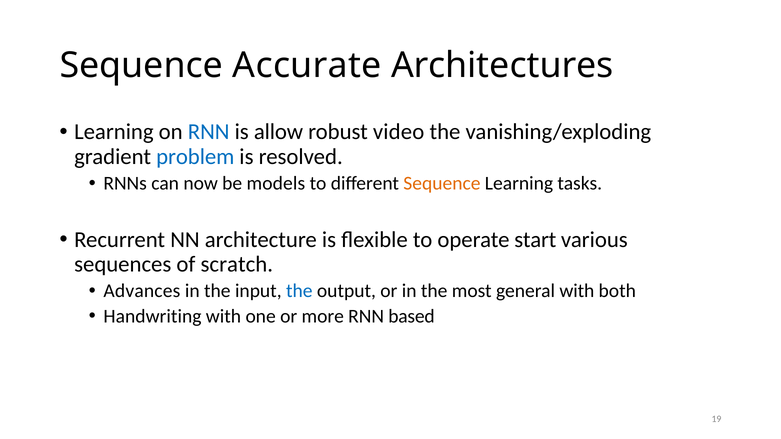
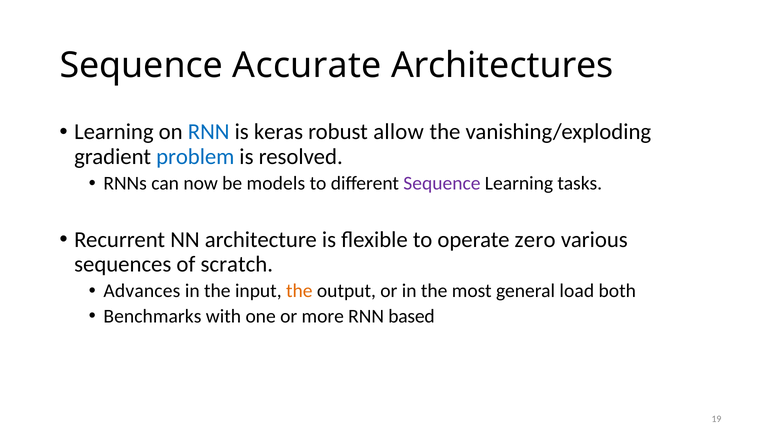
allow: allow -> keras (278, 132)
video: video -> allow (399, 132)
Sequence colour: orange -> purple (442, 184)
start: start -> zero (535, 240)
the colour: blue -> orange (299, 291)
general with: with -> load (577, 291)
Handwriting: Handwriting -> Benchmarks (152, 316)
